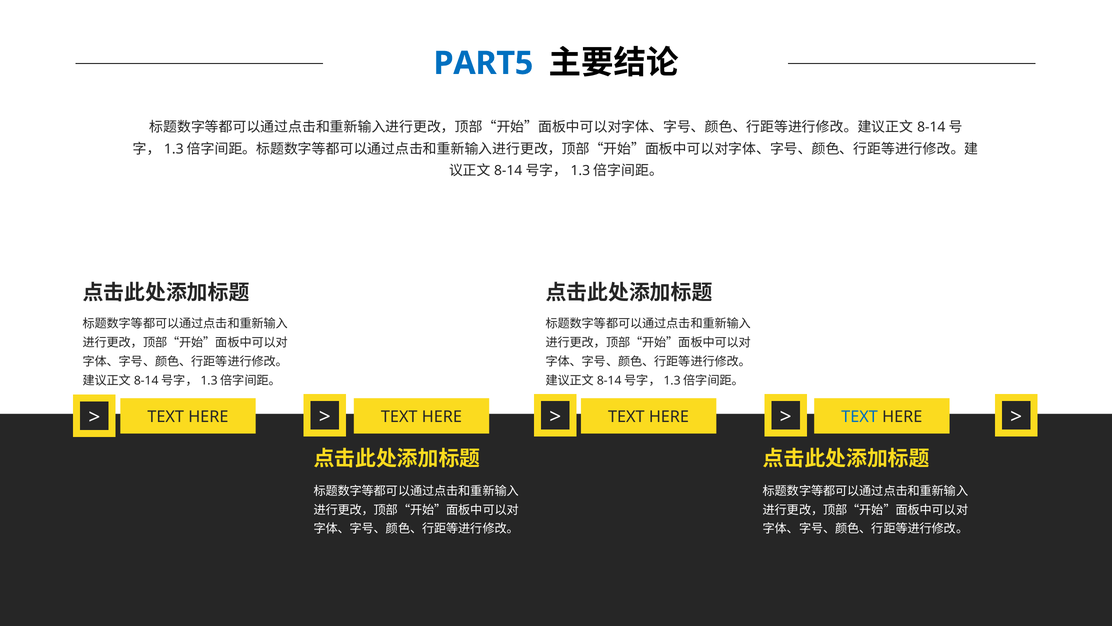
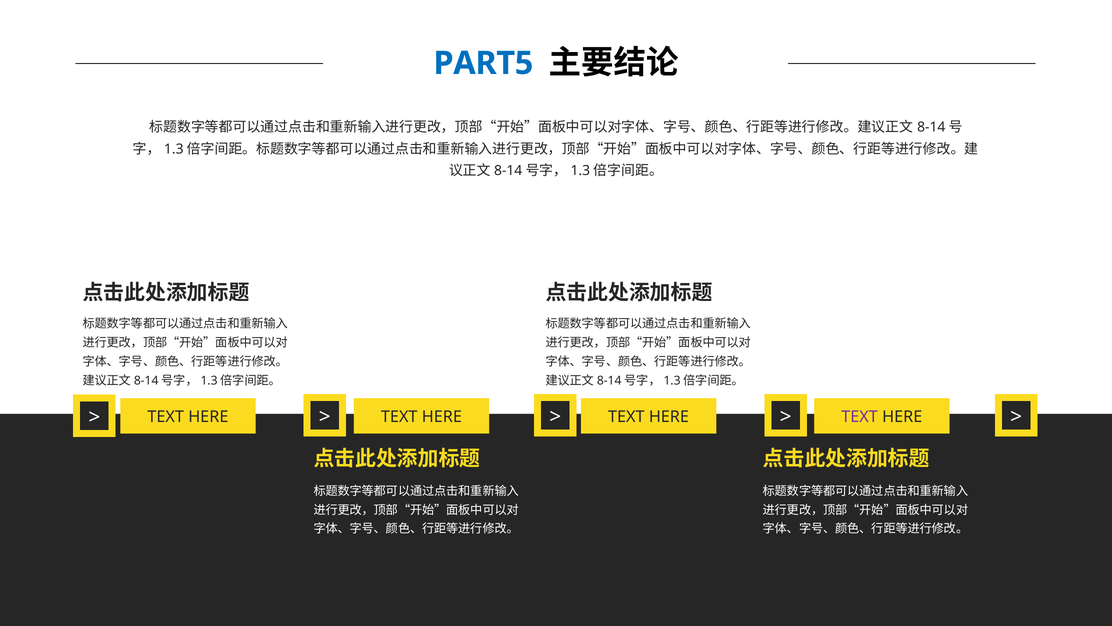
TEXT colour: blue -> purple (860, 417)
